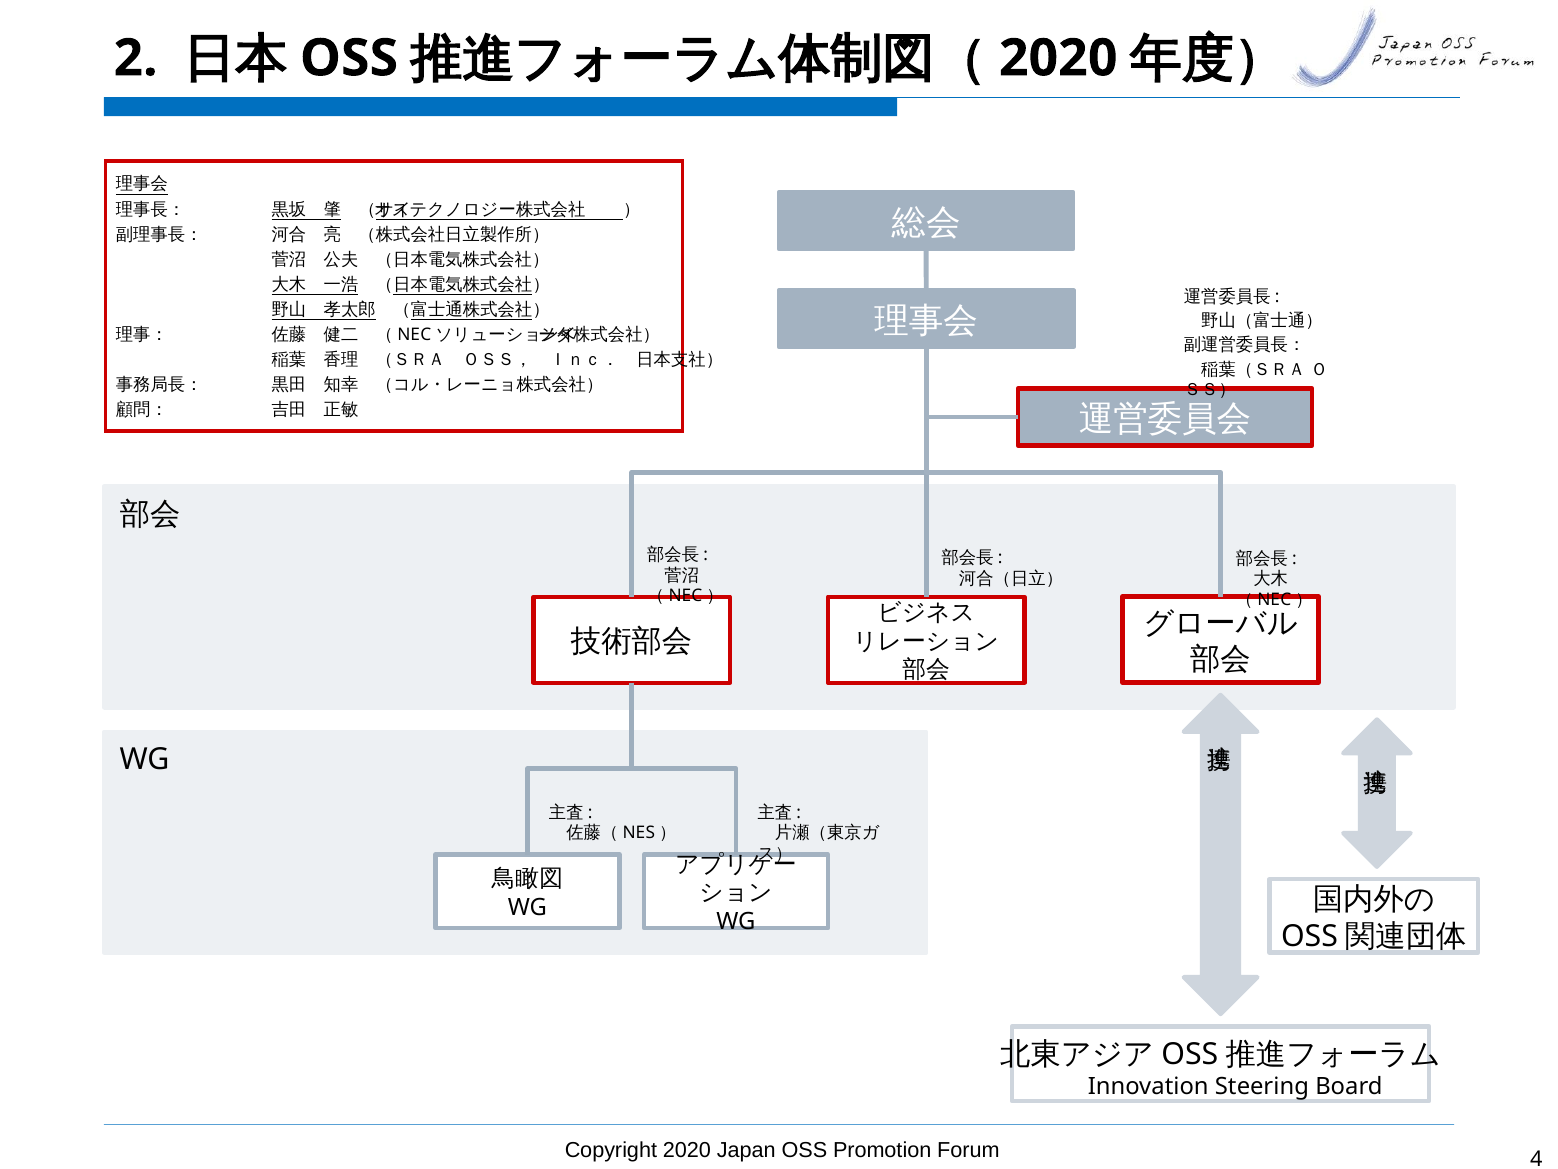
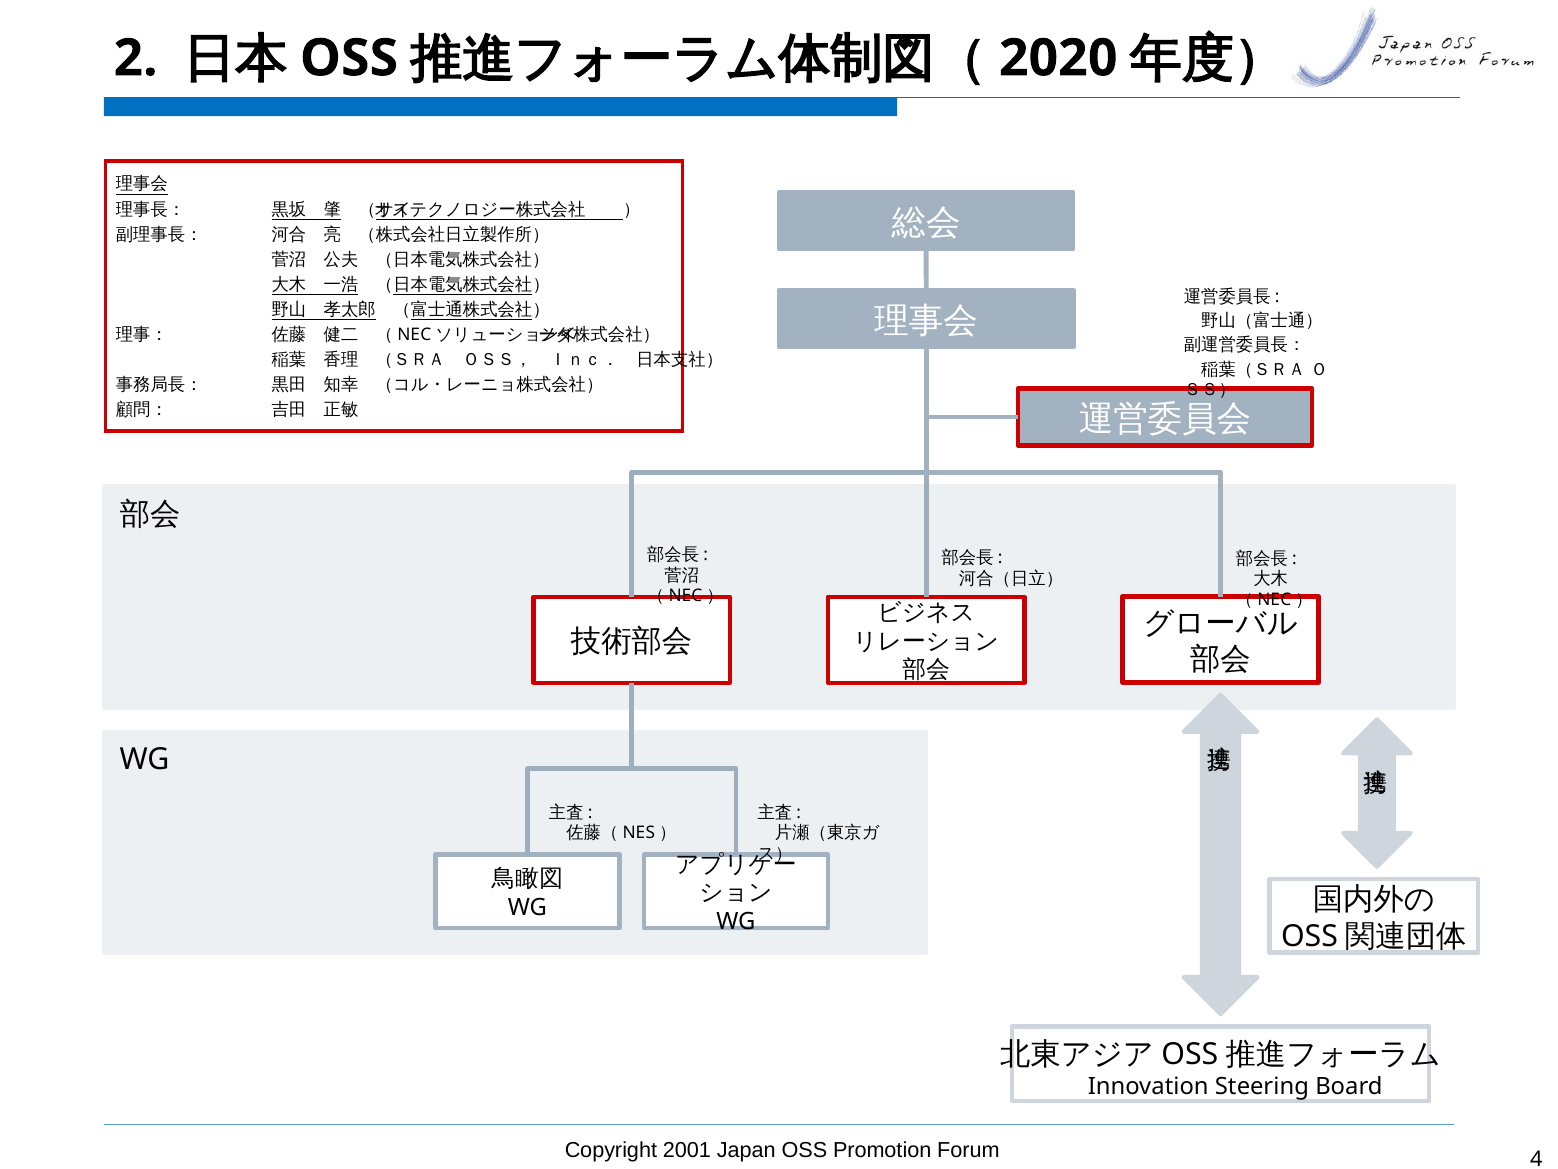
Copyright 2020: 2020 -> 2001 (687, 1150)
